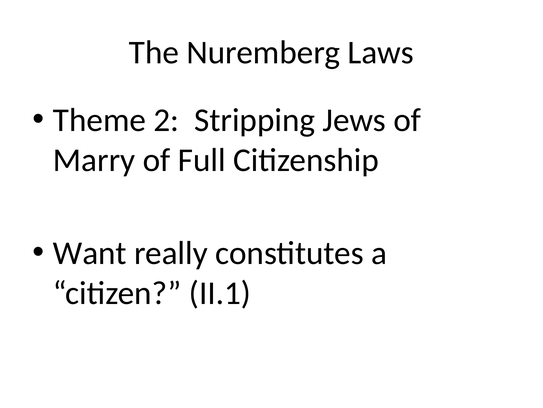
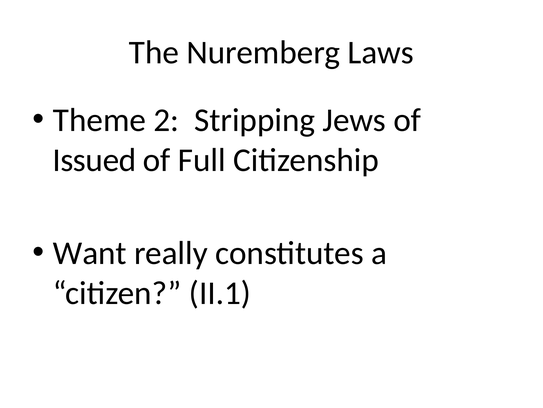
Marry: Marry -> Issued (94, 160)
